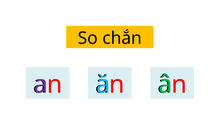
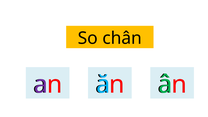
chắn: chắn -> chân (122, 38)
